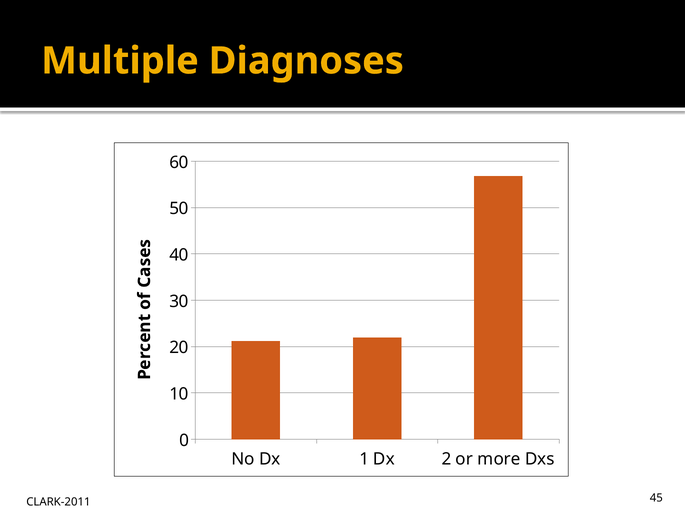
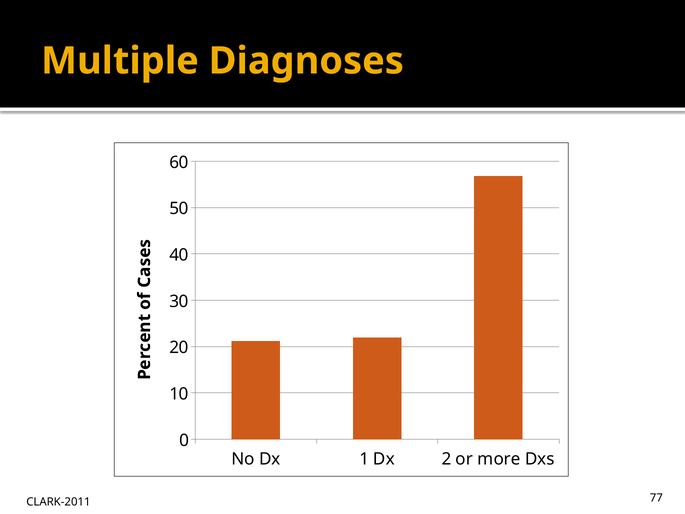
45: 45 -> 77 (656, 498)
